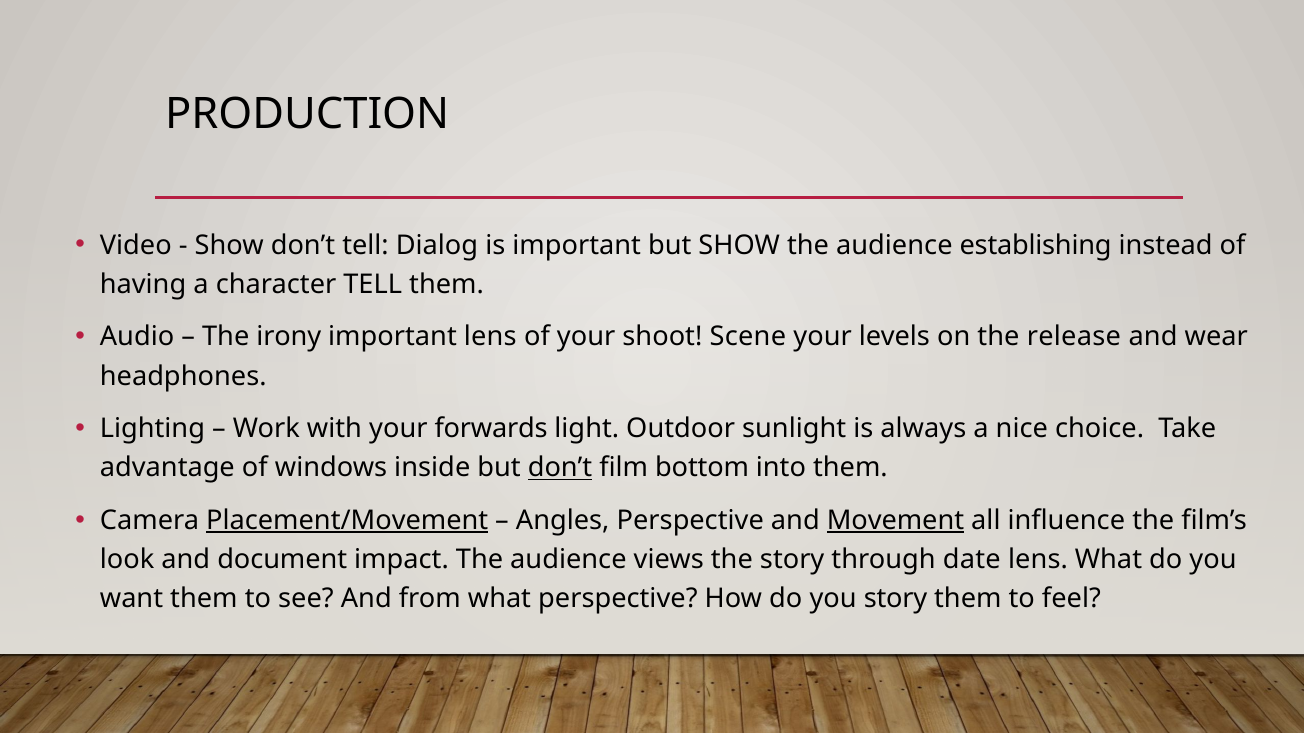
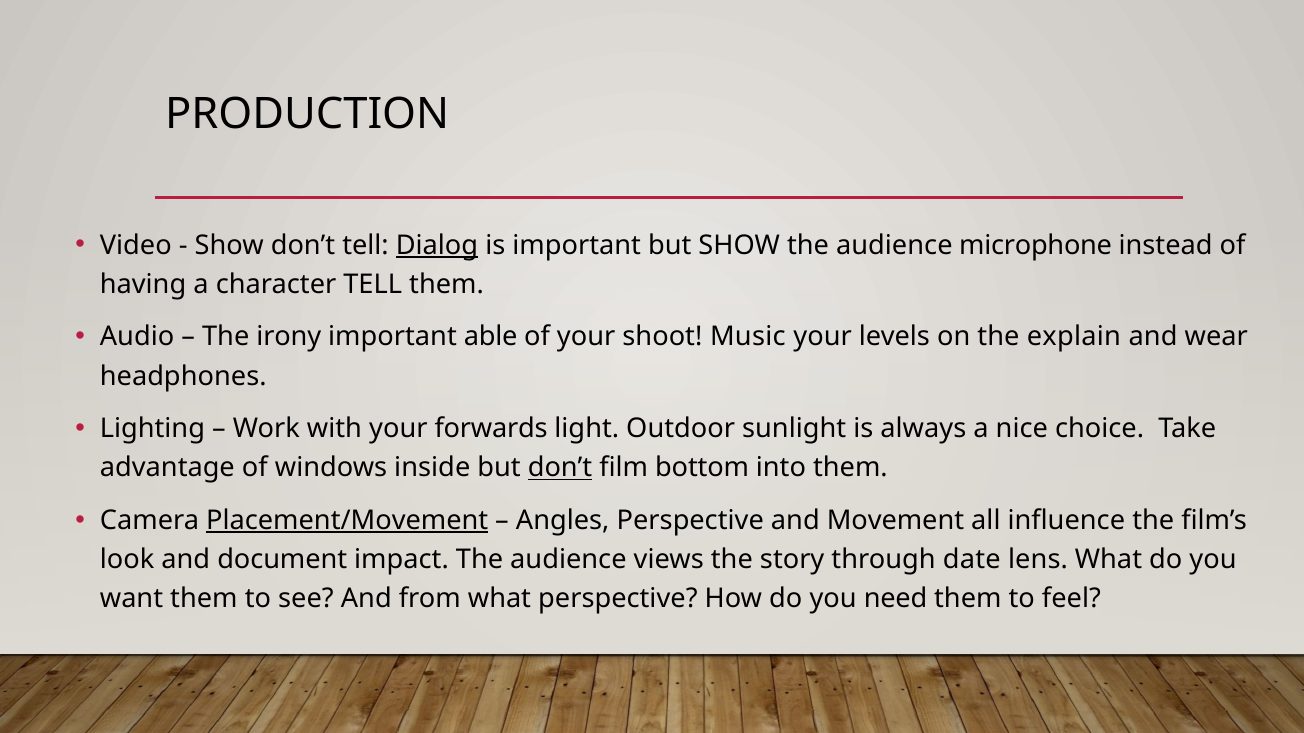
Dialog underline: none -> present (437, 245)
establishing: establishing -> microphone (1036, 245)
important lens: lens -> able (491, 337)
Scene: Scene -> Music (748, 337)
release: release -> explain (1074, 337)
Movement underline: present -> none (895, 521)
you story: story -> need (896, 599)
